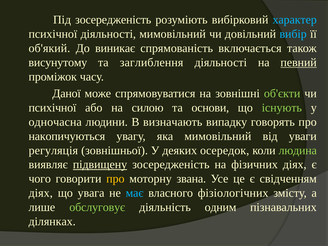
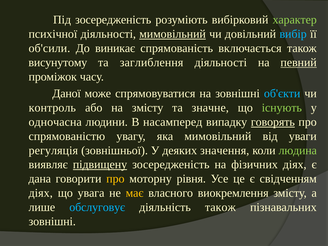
характер colour: light blue -> light green (295, 20)
мимовільний underline: none -> present (173, 34)
об'який: об'який -> об'сили (49, 48)
об'єкти colour: light green -> light blue (282, 94)
психічної: психічної -> контроль (52, 108)
на силою: силою -> змісту (148, 108)
основи: основи -> значне (210, 108)
визначають: визначають -> насамперед (173, 122)
говорять underline: none -> present (273, 122)
накопичуються: накопичуються -> спрямованістю (67, 136)
осередок: осередок -> значення (225, 150)
чого: чого -> дана (40, 179)
звана: звана -> рівня (191, 179)
має colour: light blue -> yellow (135, 193)
фізіологічних: фізіологічних -> виокремлення (233, 193)
обслуговує colour: light green -> light blue (97, 207)
діяльність одним: одним -> також (220, 207)
ділянках: ділянках -> зовнішні (52, 221)
